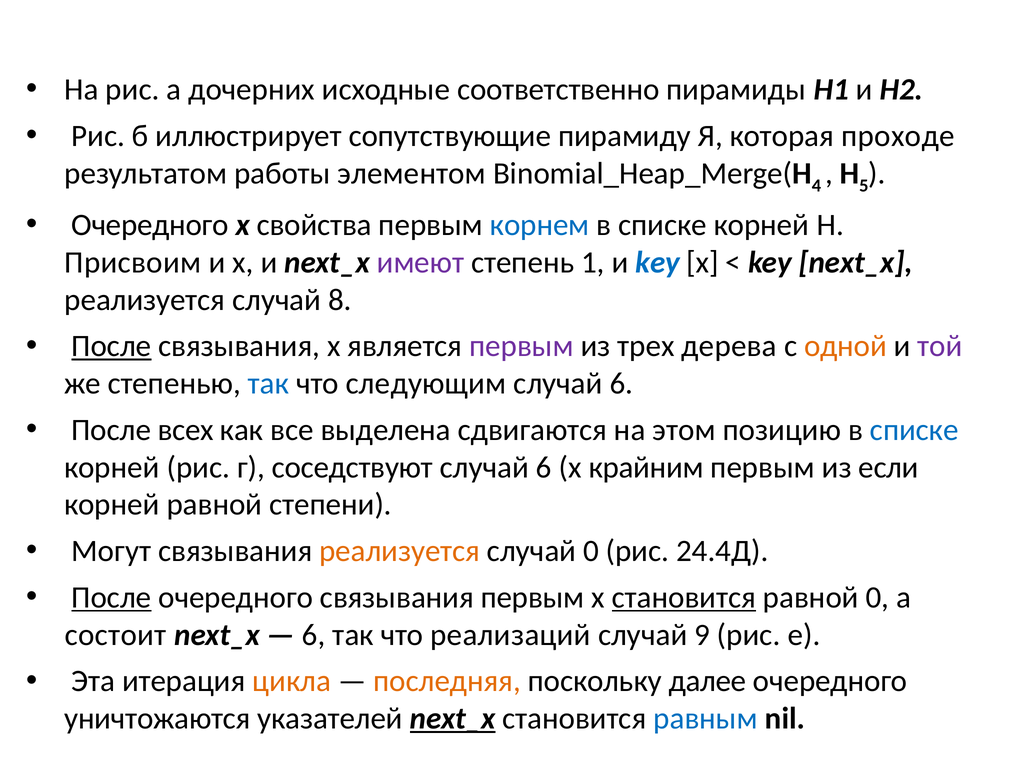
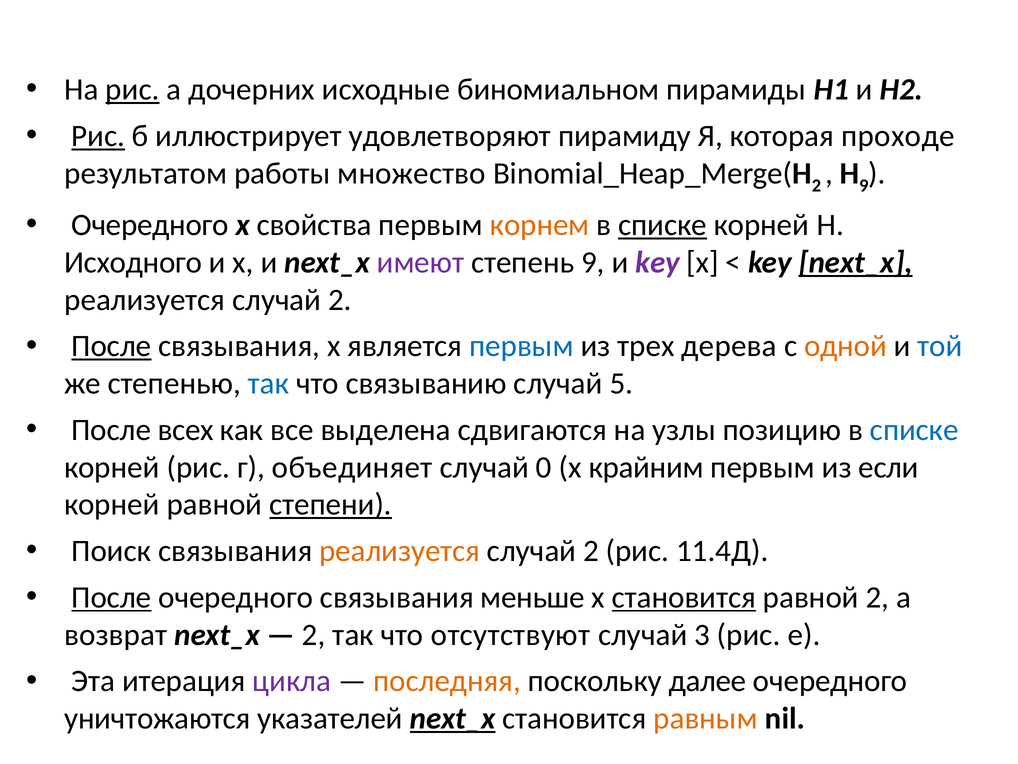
рис underline: none -> present (132, 90)
соответственно: соответственно -> биномиальном (558, 90)
Рис underline: none -> present (98, 136)
сопутствующие: сопутствующие -> удовлетворяют (450, 136)
элементом: элементом -> множество (412, 173)
4: 4 -> 2 (816, 185)
H 5: 5 -> 9 (864, 185)
корнем colour: blue -> orange (540, 225)
списке underline: none -> present (663, 225)
Присвоим: Присвоим -> Исходного (133, 262)
степень 1: 1 -> 9 (593, 262)
key colour: blue -> purple (658, 262)
next_x underline: none -> present (856, 262)
8: 8 -> 2 (340, 300)
первым colour: purple -> blue (521, 346)
той colour: purple -> blue (940, 346)
следующим: следующим -> связыванию (426, 383)
6: 6 -> 5 (621, 383)
этом: этом -> узлы (684, 430)
соседствуют: соседствуют -> объединяет (352, 467)
6: 6 -> 0 (544, 467)
степени underline: none -> present (331, 504)
Могут: Могут -> Поиск (111, 551)
0: 0 -> 2 (591, 551)
24.4Д: 24.4Д -> 11.4Д (722, 551)
связывания первым: первым -> меньше (533, 597)
равной 0: 0 -> 2 (877, 597)
состоит: состоит -> возврат (116, 634)
6: 6 -> 2 (314, 634)
реализаций: реализаций -> отсутствуют (510, 634)
9: 9 -> 3 (702, 634)
цикла colour: orange -> purple (292, 681)
равным colour: blue -> orange (706, 718)
